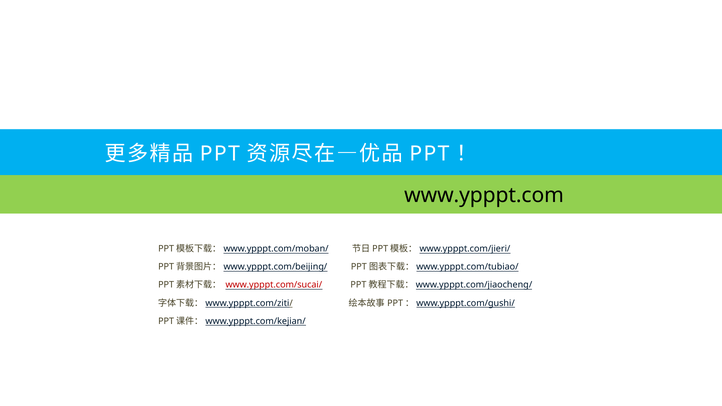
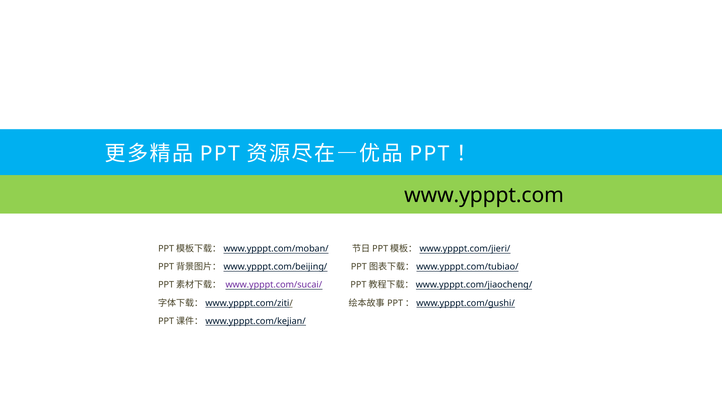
www.ypppt.com/sucai/ colour: red -> purple (274, 285)
